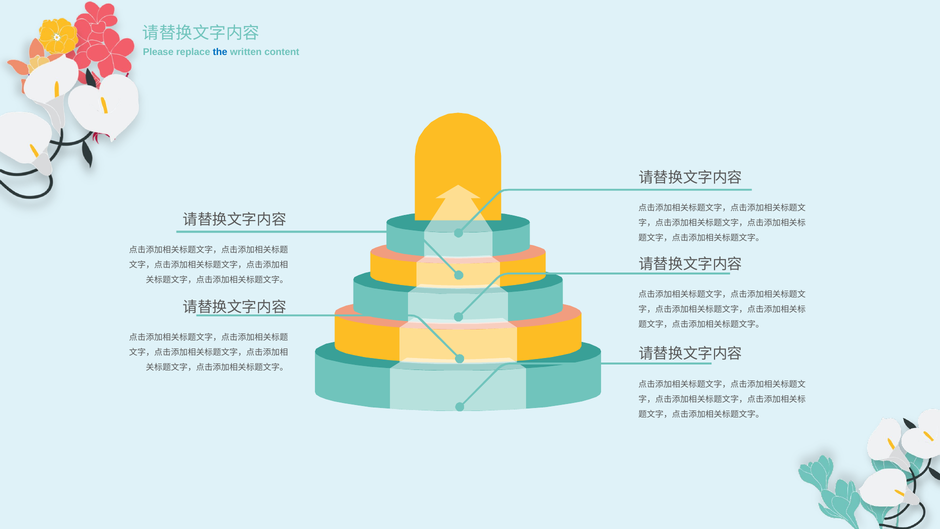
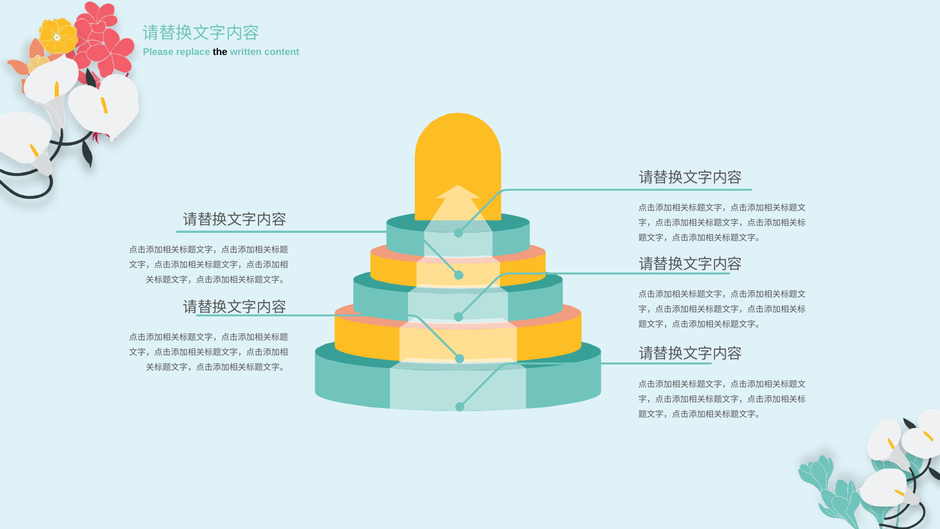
the colour: blue -> black (220, 52)
